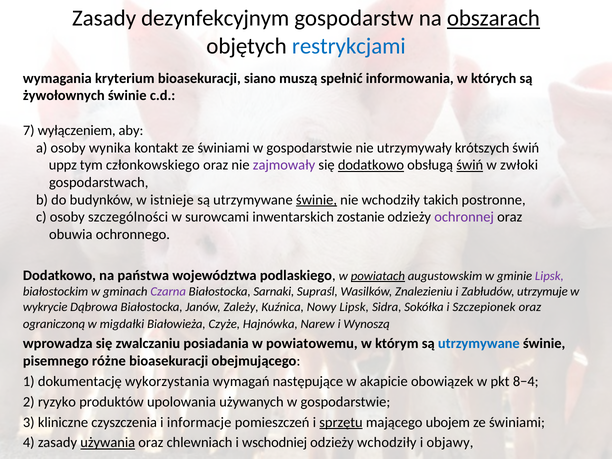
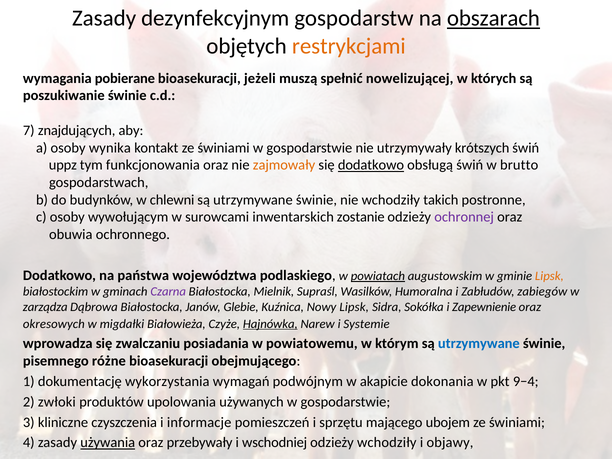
restrykcjami colour: blue -> orange (349, 46)
kryterium: kryterium -> pobierane (125, 78)
siano: siano -> jeżeli (260, 78)
informowania: informowania -> nowelizującej (410, 78)
żywołownych: żywołownych -> poszukiwanie (64, 96)
wyłączeniem: wyłączeniem -> znajdujących (77, 130)
członkowskiego: członkowskiego -> funkcjonowania (153, 165)
zajmowały colour: purple -> orange (284, 165)
świń underline: present -> none (470, 165)
zwłoki: zwłoki -> brutto (519, 165)
istnieje: istnieje -> chlewni (172, 200)
świnie underline: present -> none (317, 200)
szczególności: szczególności -> wywołującym (128, 217)
Lipsk colour: purple -> orange (549, 276)
Sarnaki: Sarnaki -> Mielnik (274, 292)
Znalezieniu: Znalezieniu -> Humoralna (424, 292)
utrzymuje: utrzymuje -> zabiegów (542, 292)
wykrycie: wykrycie -> zarządza (45, 307)
Zależy: Zależy -> Glebie (241, 307)
Szczepionek: Szczepionek -> Zapewnienie (484, 307)
ograniczoną: ograniczoną -> okresowych (54, 324)
Hajnówka underline: none -> present (270, 324)
Wynoszą: Wynoszą -> Systemie (367, 324)
następujące: następujące -> podwójnym (308, 381)
obowiązek: obowiązek -> dokonania (442, 381)
8−4: 8−4 -> 9−4 (526, 381)
ryzyko: ryzyko -> zwłoki (57, 402)
sprzętu underline: present -> none (341, 422)
chlewniach: chlewniach -> przebywały (200, 443)
